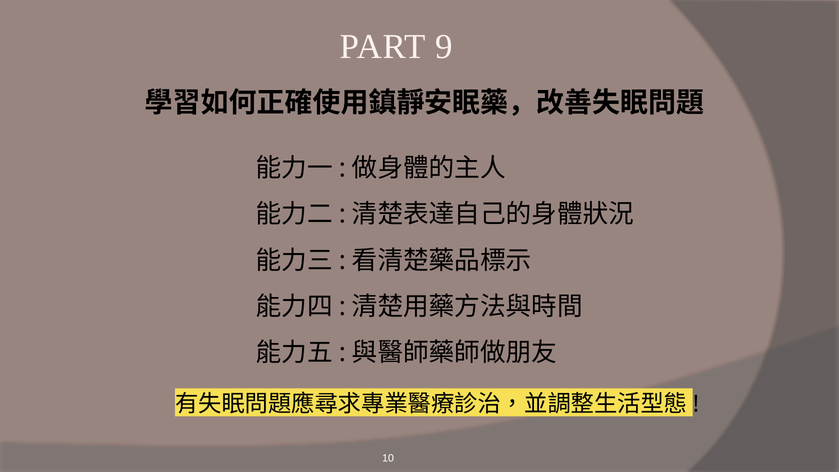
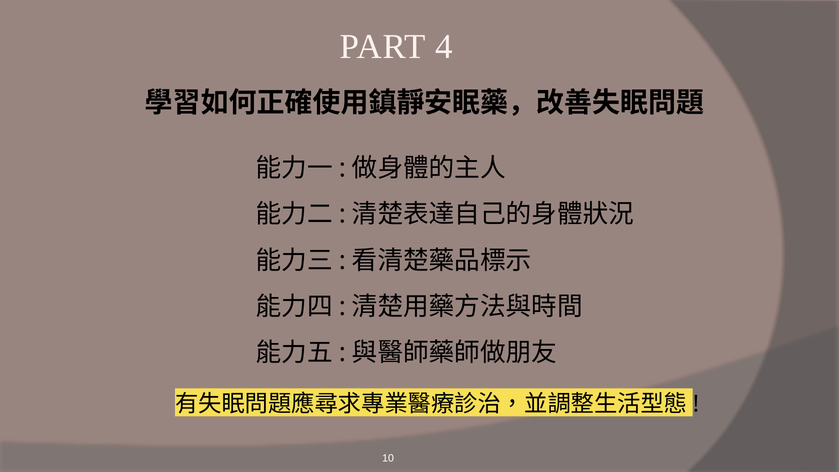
9: 9 -> 4 (444, 47)
